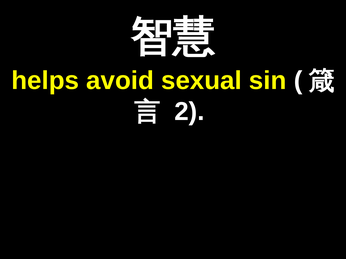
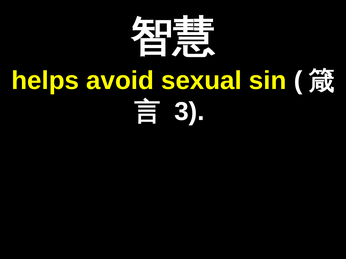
2: 2 -> 3 (189, 112)
